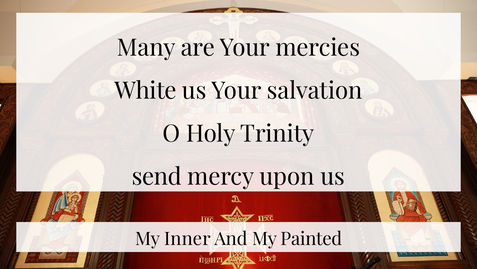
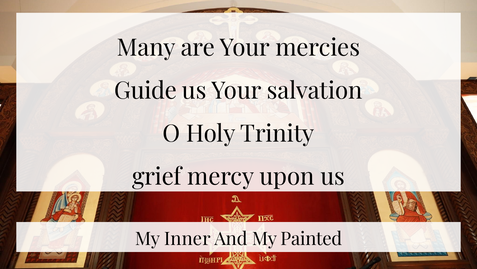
White: White -> Guide (146, 91)
send: send -> grief (157, 177)
